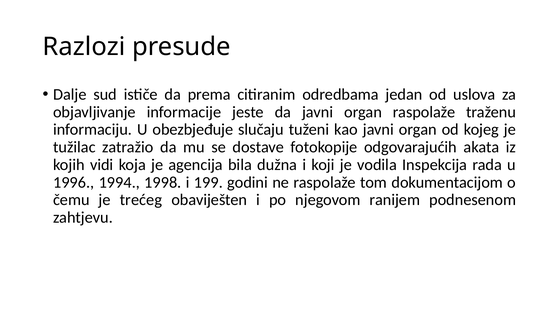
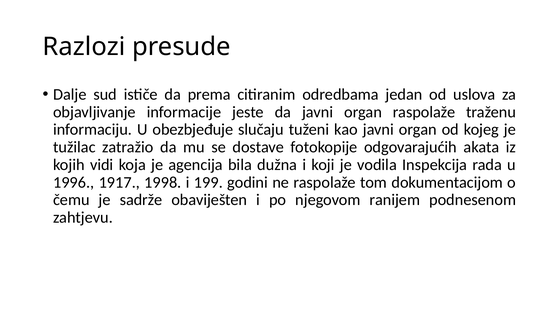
1994: 1994 -> 1917 (119, 183)
trećeg: trećeg -> sadrže (141, 200)
